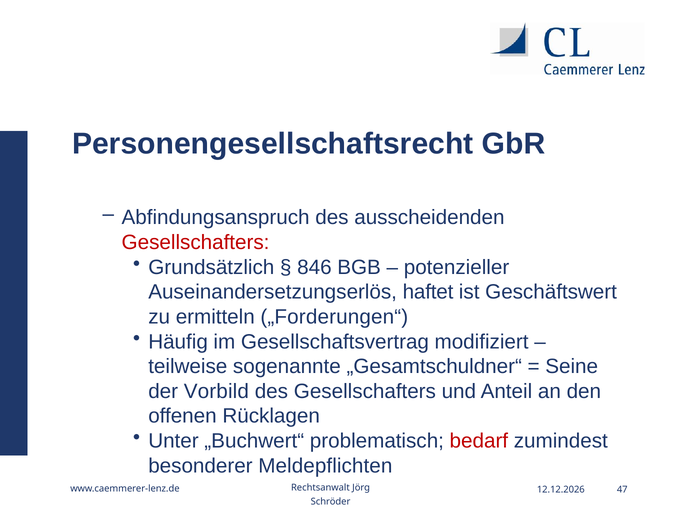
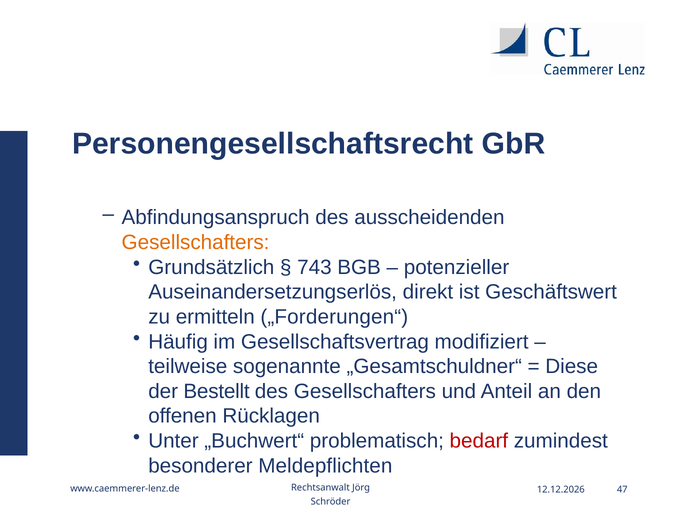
Gesellschafters colour: red -> orange (196, 242)
846: 846 -> 743 (314, 267)
haftet: haftet -> direkt (428, 292)
Seine: Seine -> Diese (572, 366)
Vorbild: Vorbild -> Bestellt (217, 391)
